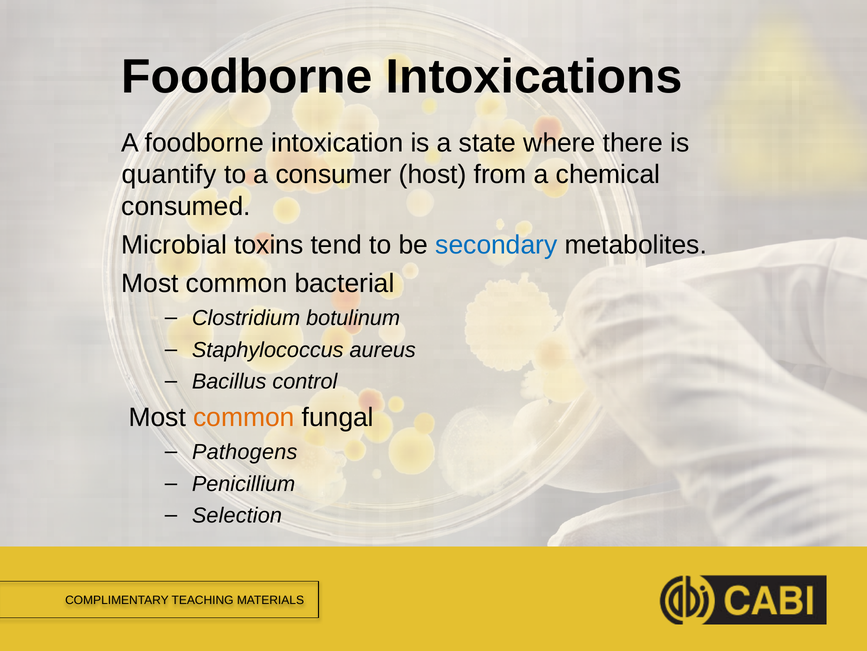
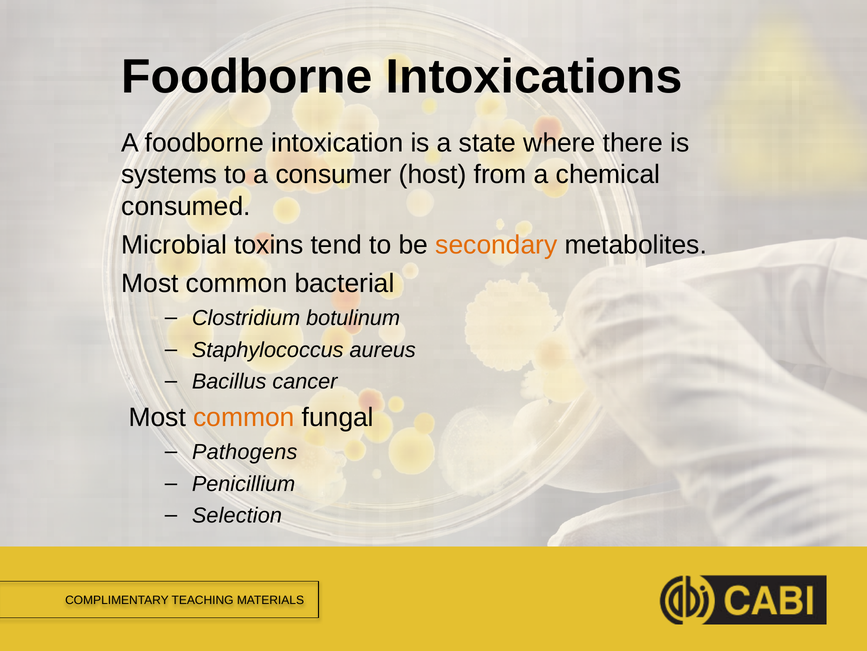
quantify: quantify -> systems (169, 174)
secondary colour: blue -> orange (496, 245)
control: control -> cancer (305, 381)
